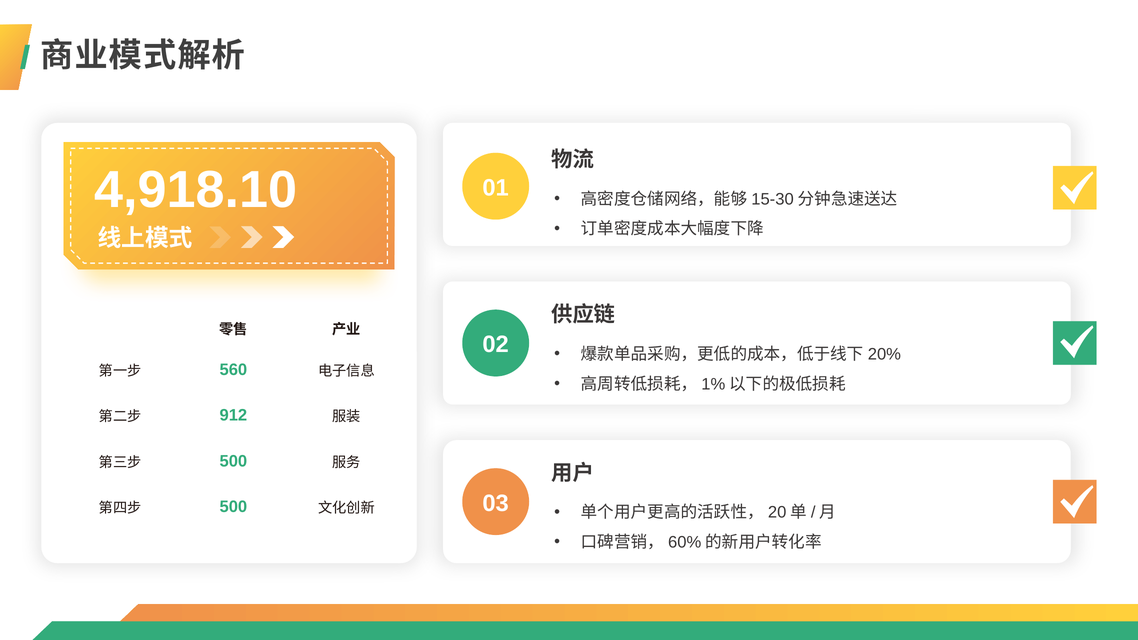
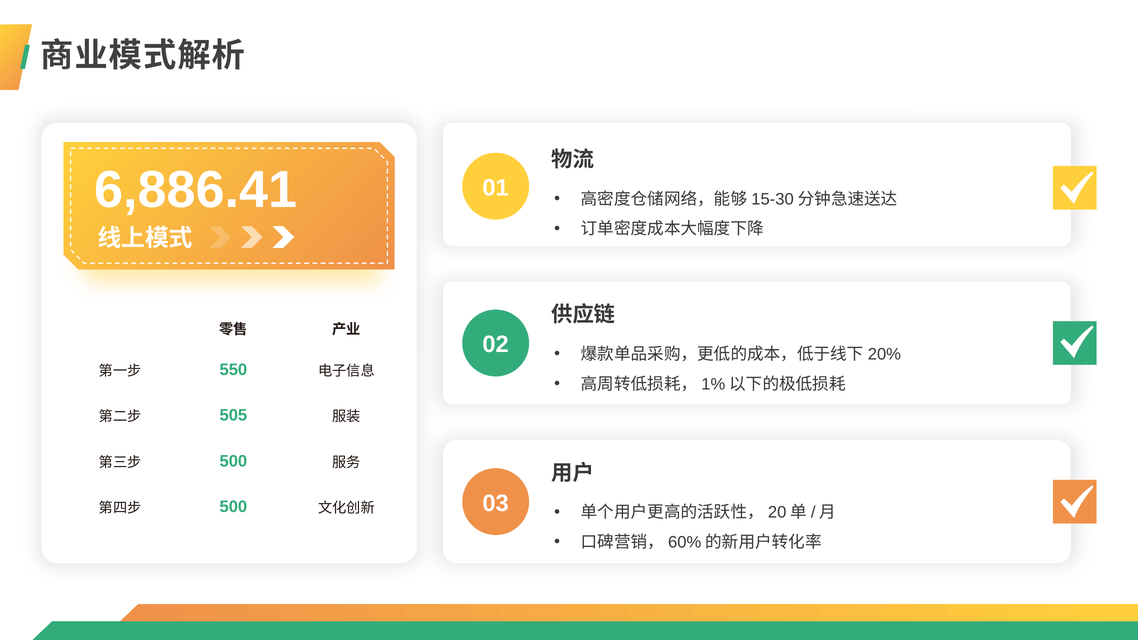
4,918.10: 4,918.10 -> 6,886.41 (196, 190)
560: 560 -> 550 (233, 370)
912: 912 -> 505 (233, 416)
